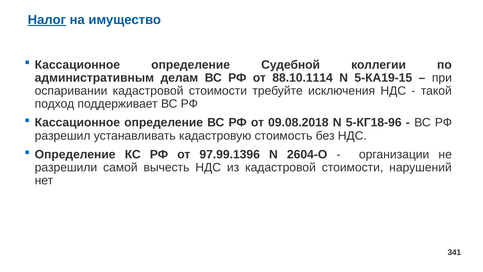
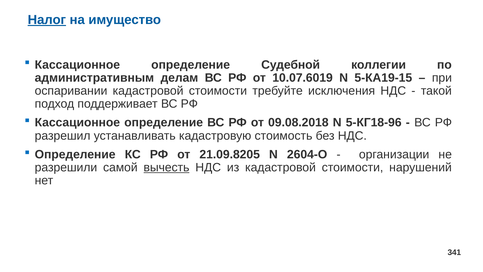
88.10.1114: 88.10.1114 -> 10.07.6019 (303, 78)
97.99.1396: 97.99.1396 -> 21.09.8205 (230, 154)
вычесть underline: none -> present (166, 167)
